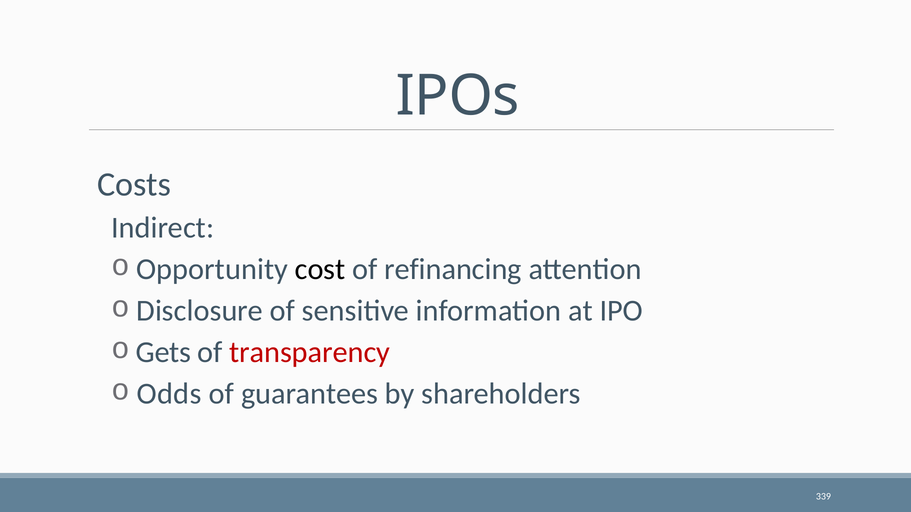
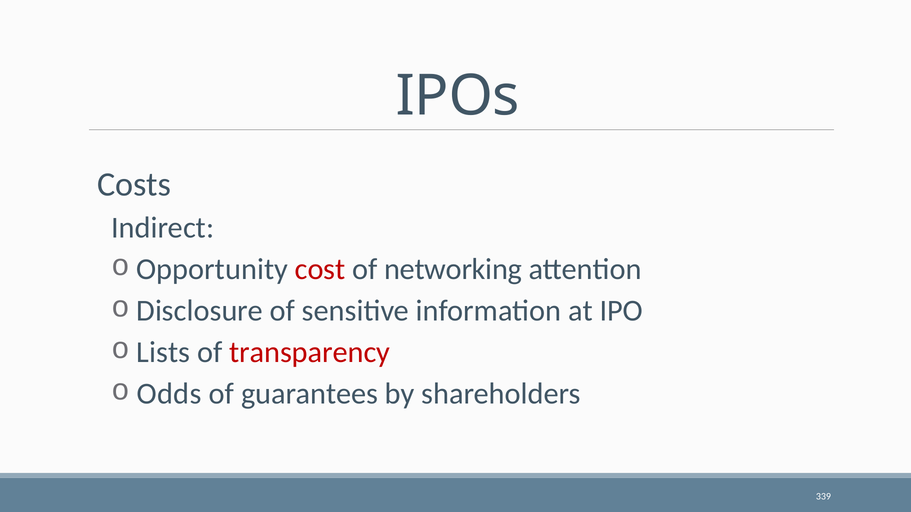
cost colour: black -> red (320, 270)
refinancing: refinancing -> networking (453, 270)
Gets: Gets -> Lists (163, 353)
